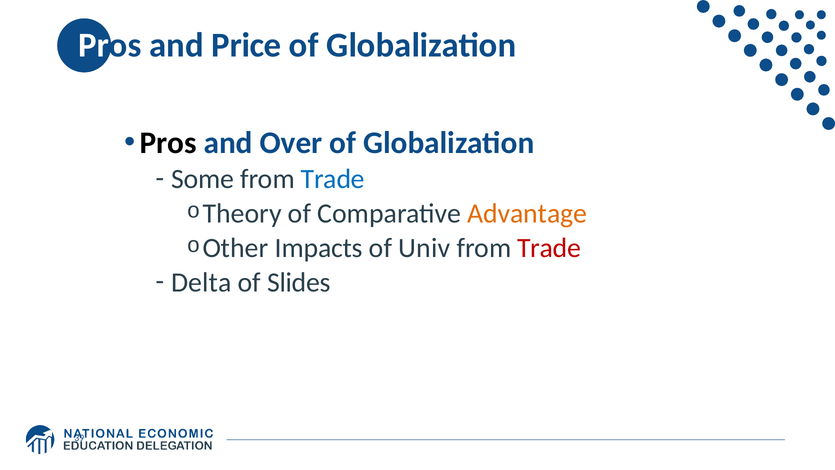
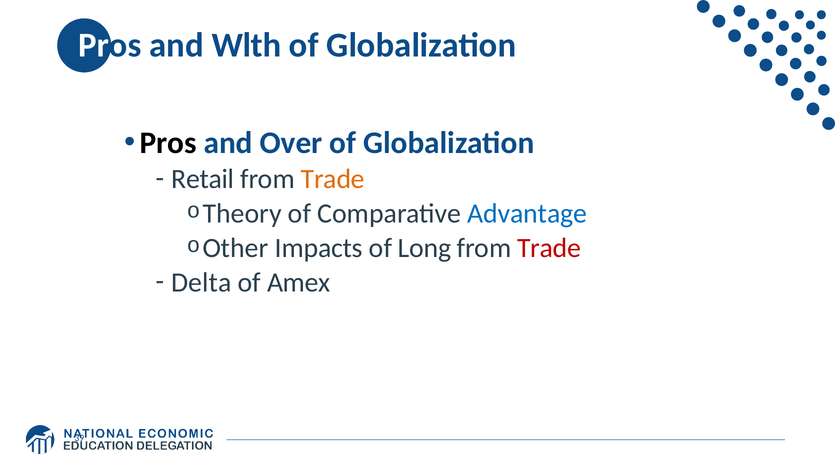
Price: Price -> Wlth (246, 45)
Some: Some -> Retail (203, 179)
Trade colour: blue -> orange (333, 179)
Advantage colour: orange -> blue (527, 213)
Univ: Univ -> Long (424, 248)
Slides: Slides -> Amex (299, 282)
